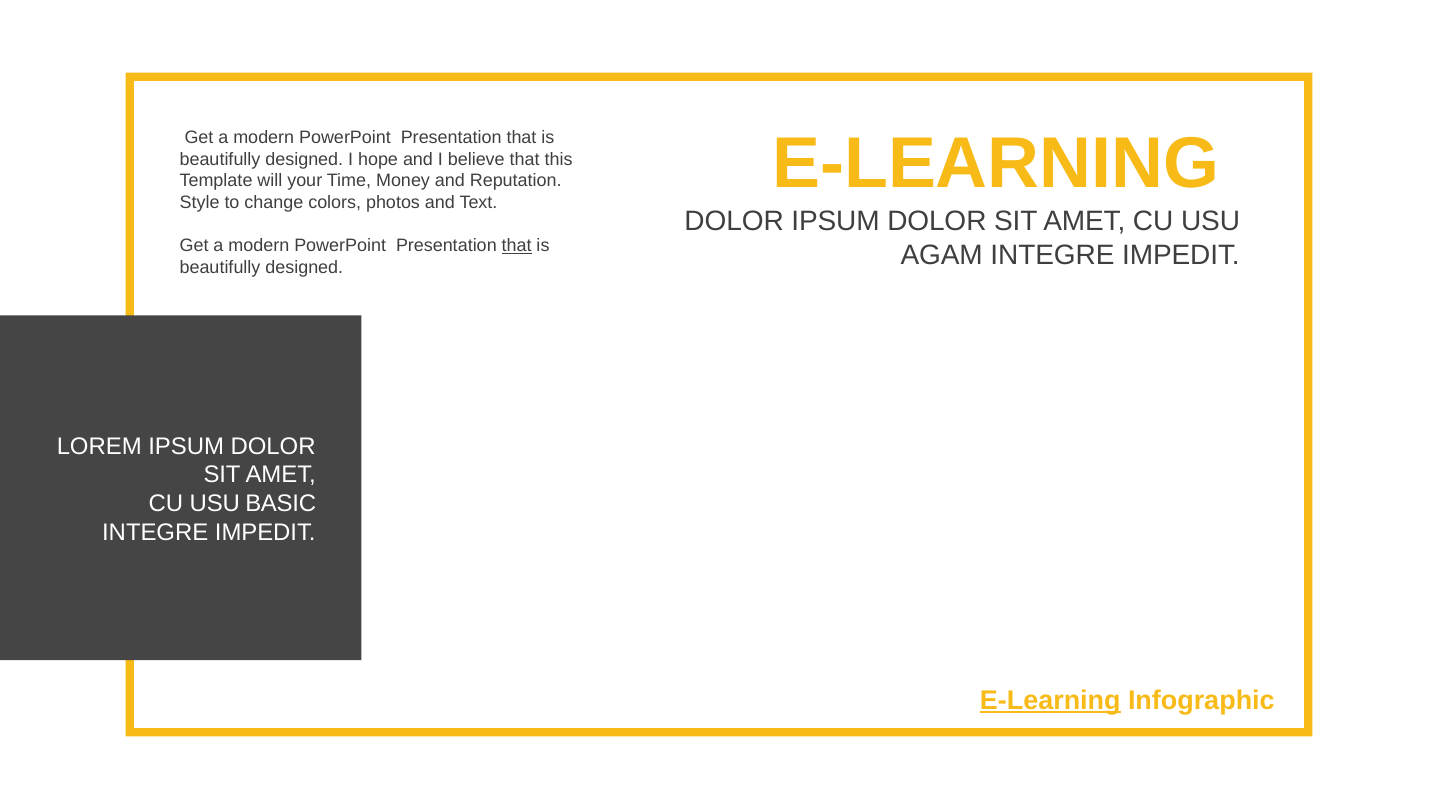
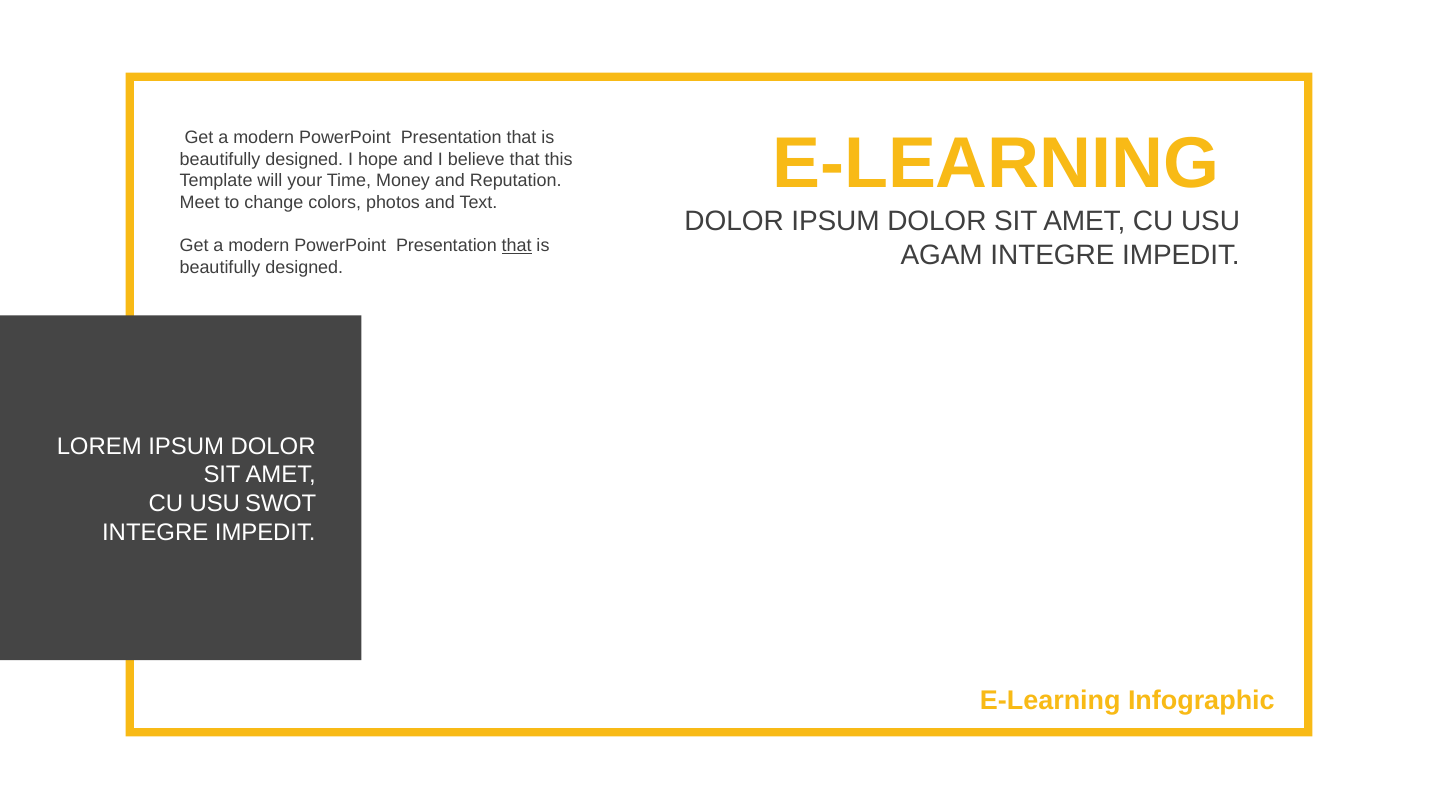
Style: Style -> Meet (200, 202)
BASIC: BASIC -> SWOT (281, 504)
E-Learning underline: present -> none (1050, 700)
